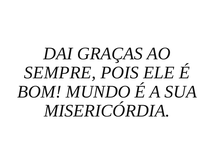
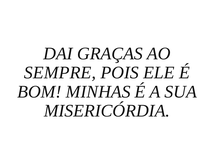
MUNDO: MUNDO -> MINHAS (98, 92)
